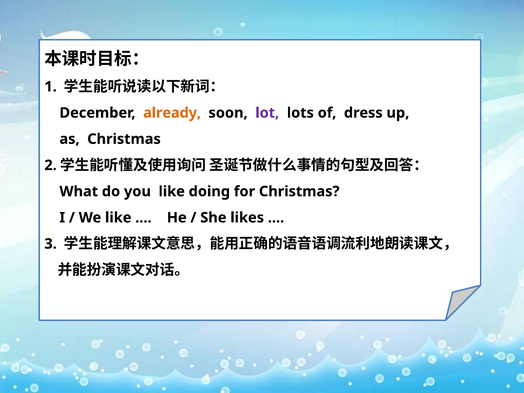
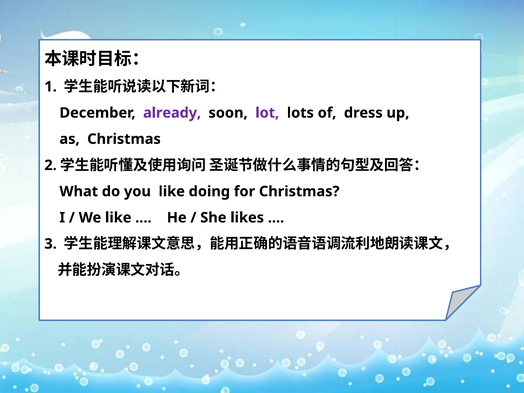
already colour: orange -> purple (172, 113)
